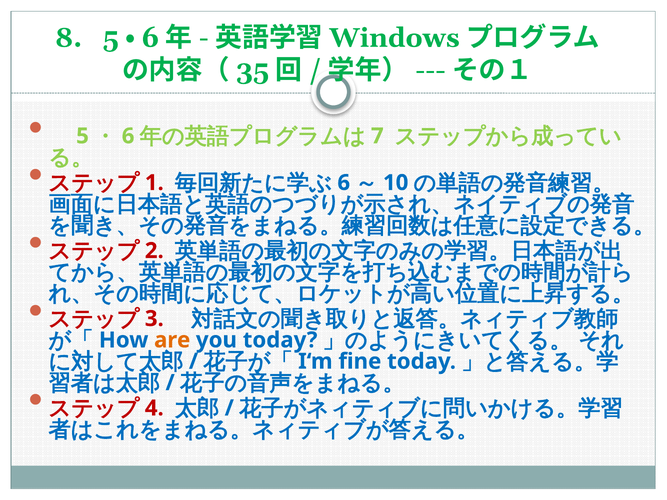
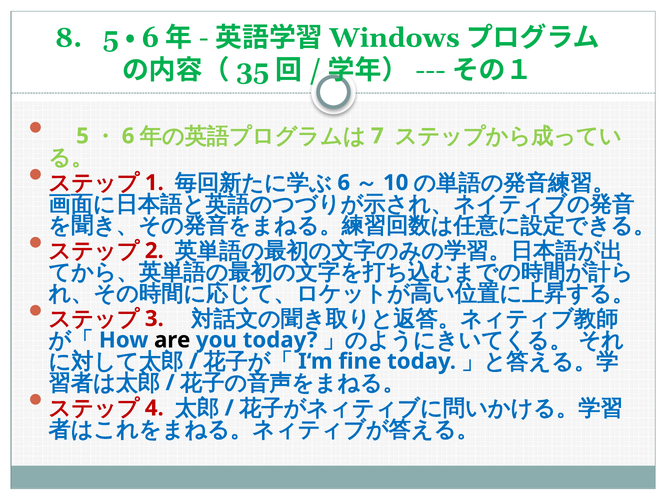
are colour: orange -> black (172, 340)
